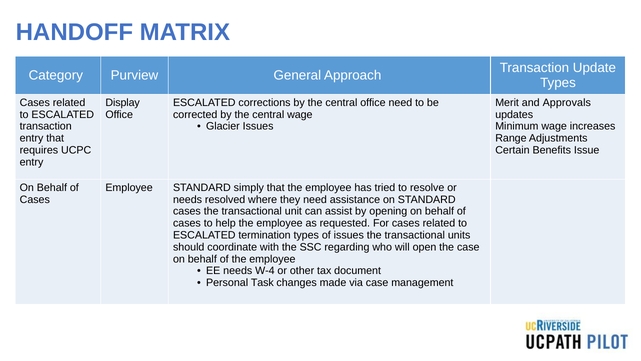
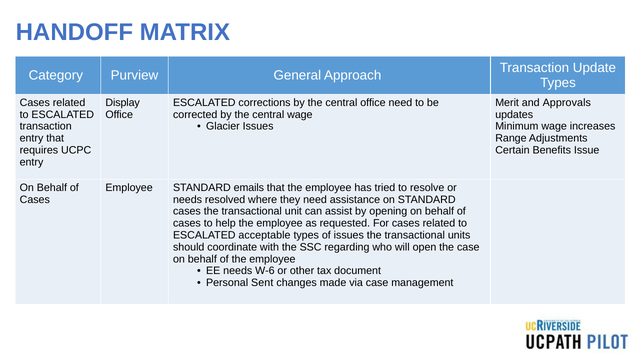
simply: simply -> emails (249, 187)
termination: termination -> acceptable (264, 235)
W-4: W-4 -> W-6 (265, 271)
Task: Task -> Sent (262, 282)
